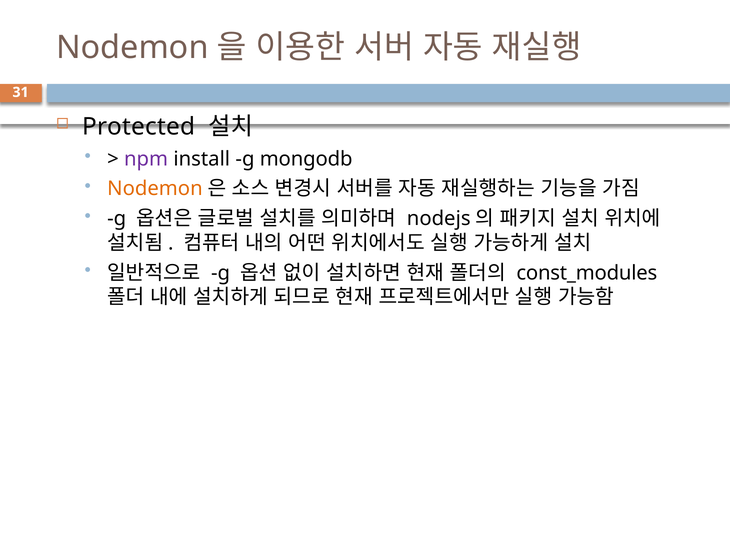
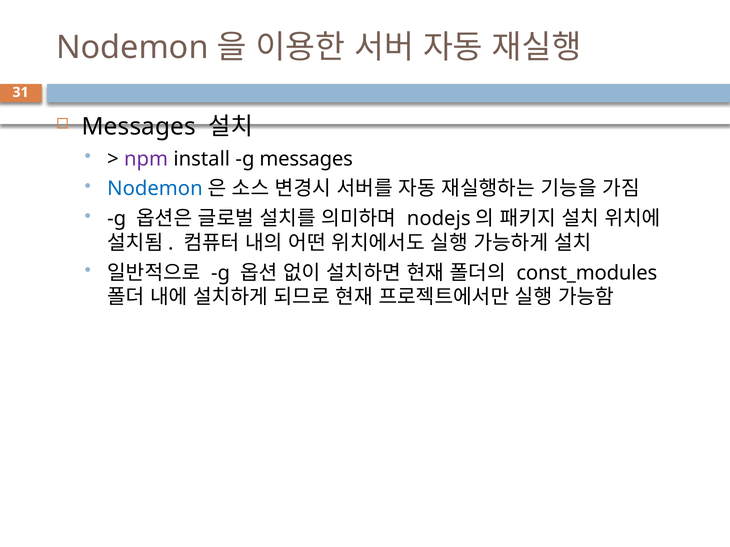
Protected: Protected -> Messages (139, 127)
g mongodb: mongodb -> messages (306, 159)
Nodemon colour: orange -> blue (155, 189)
